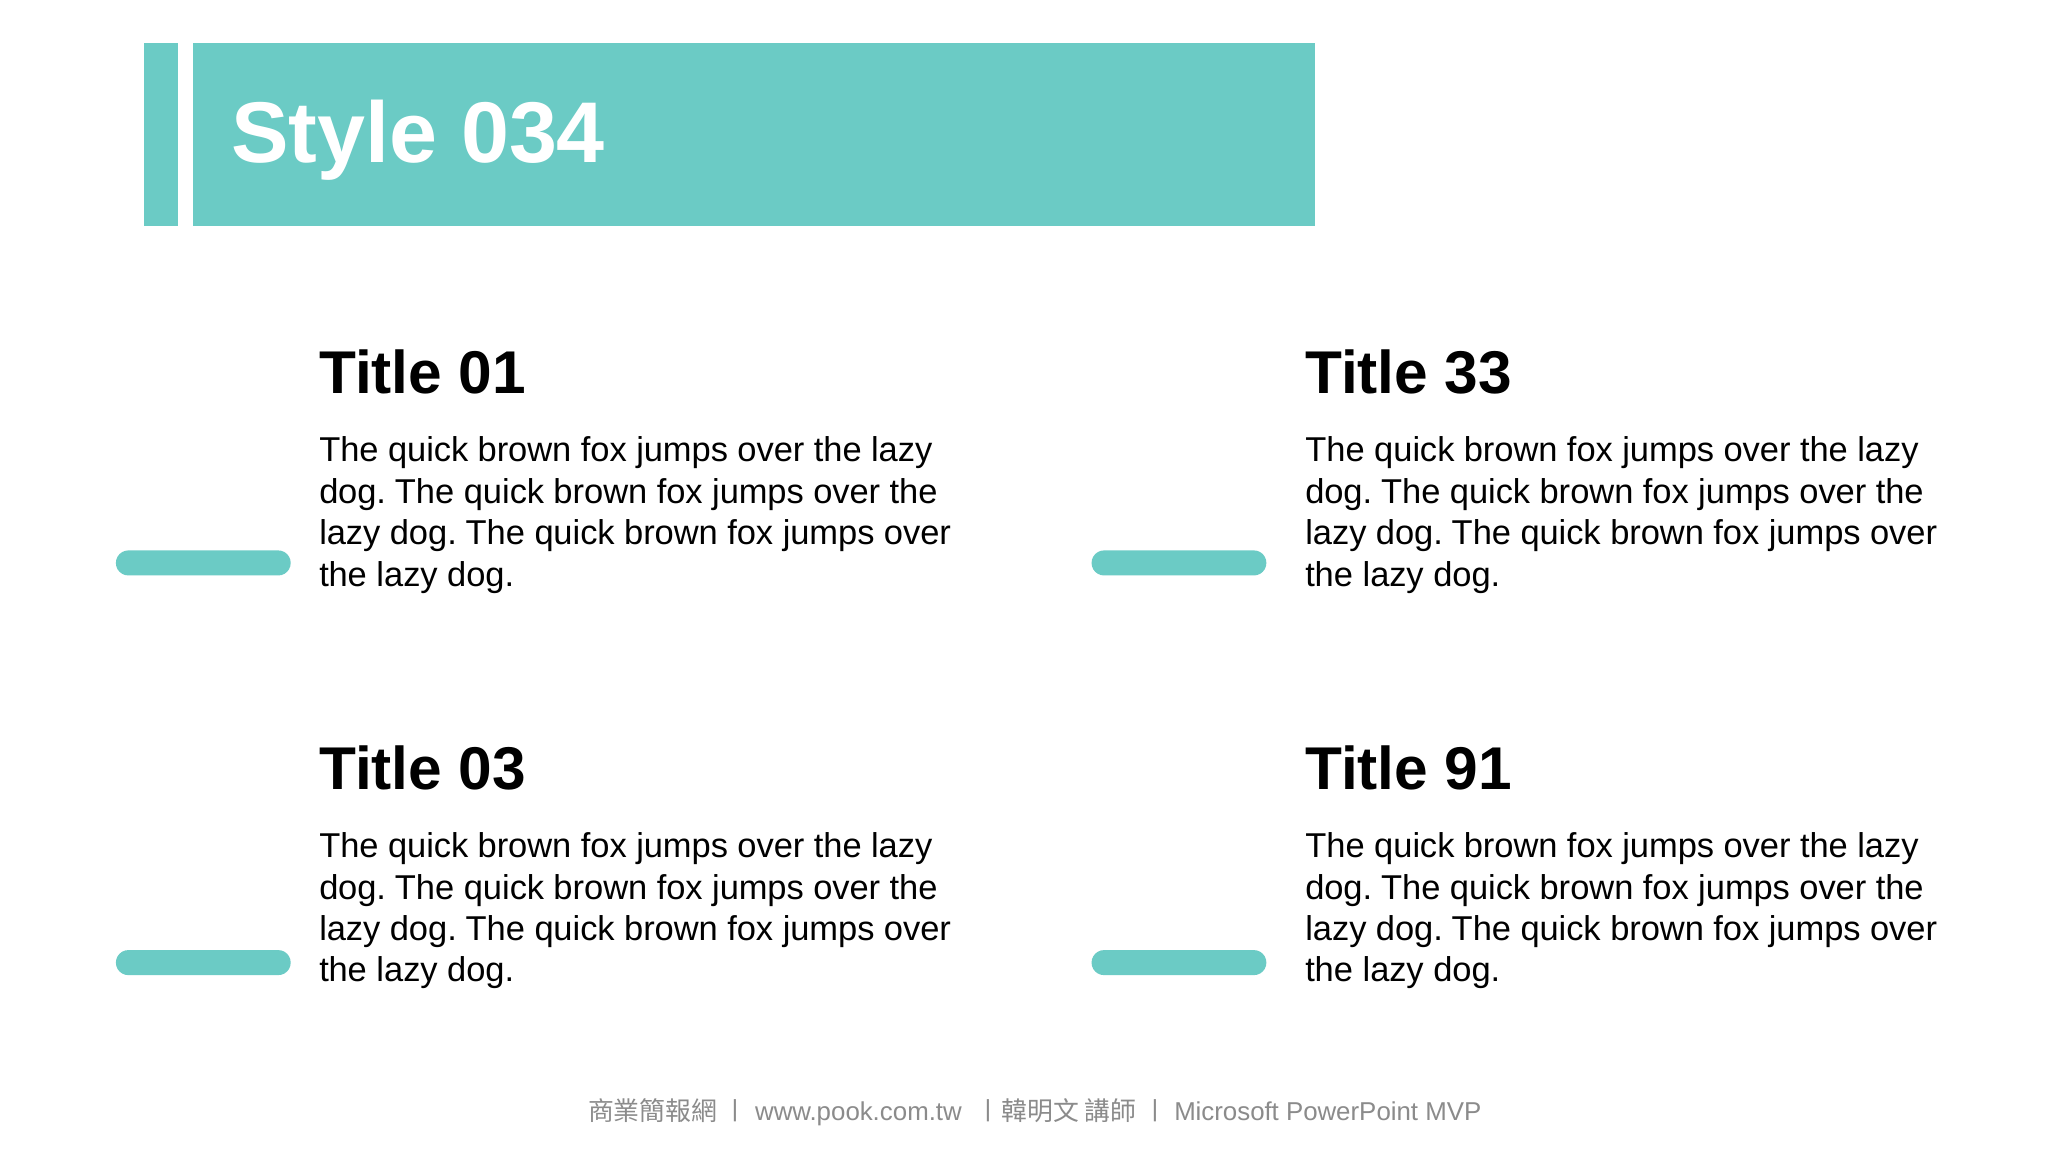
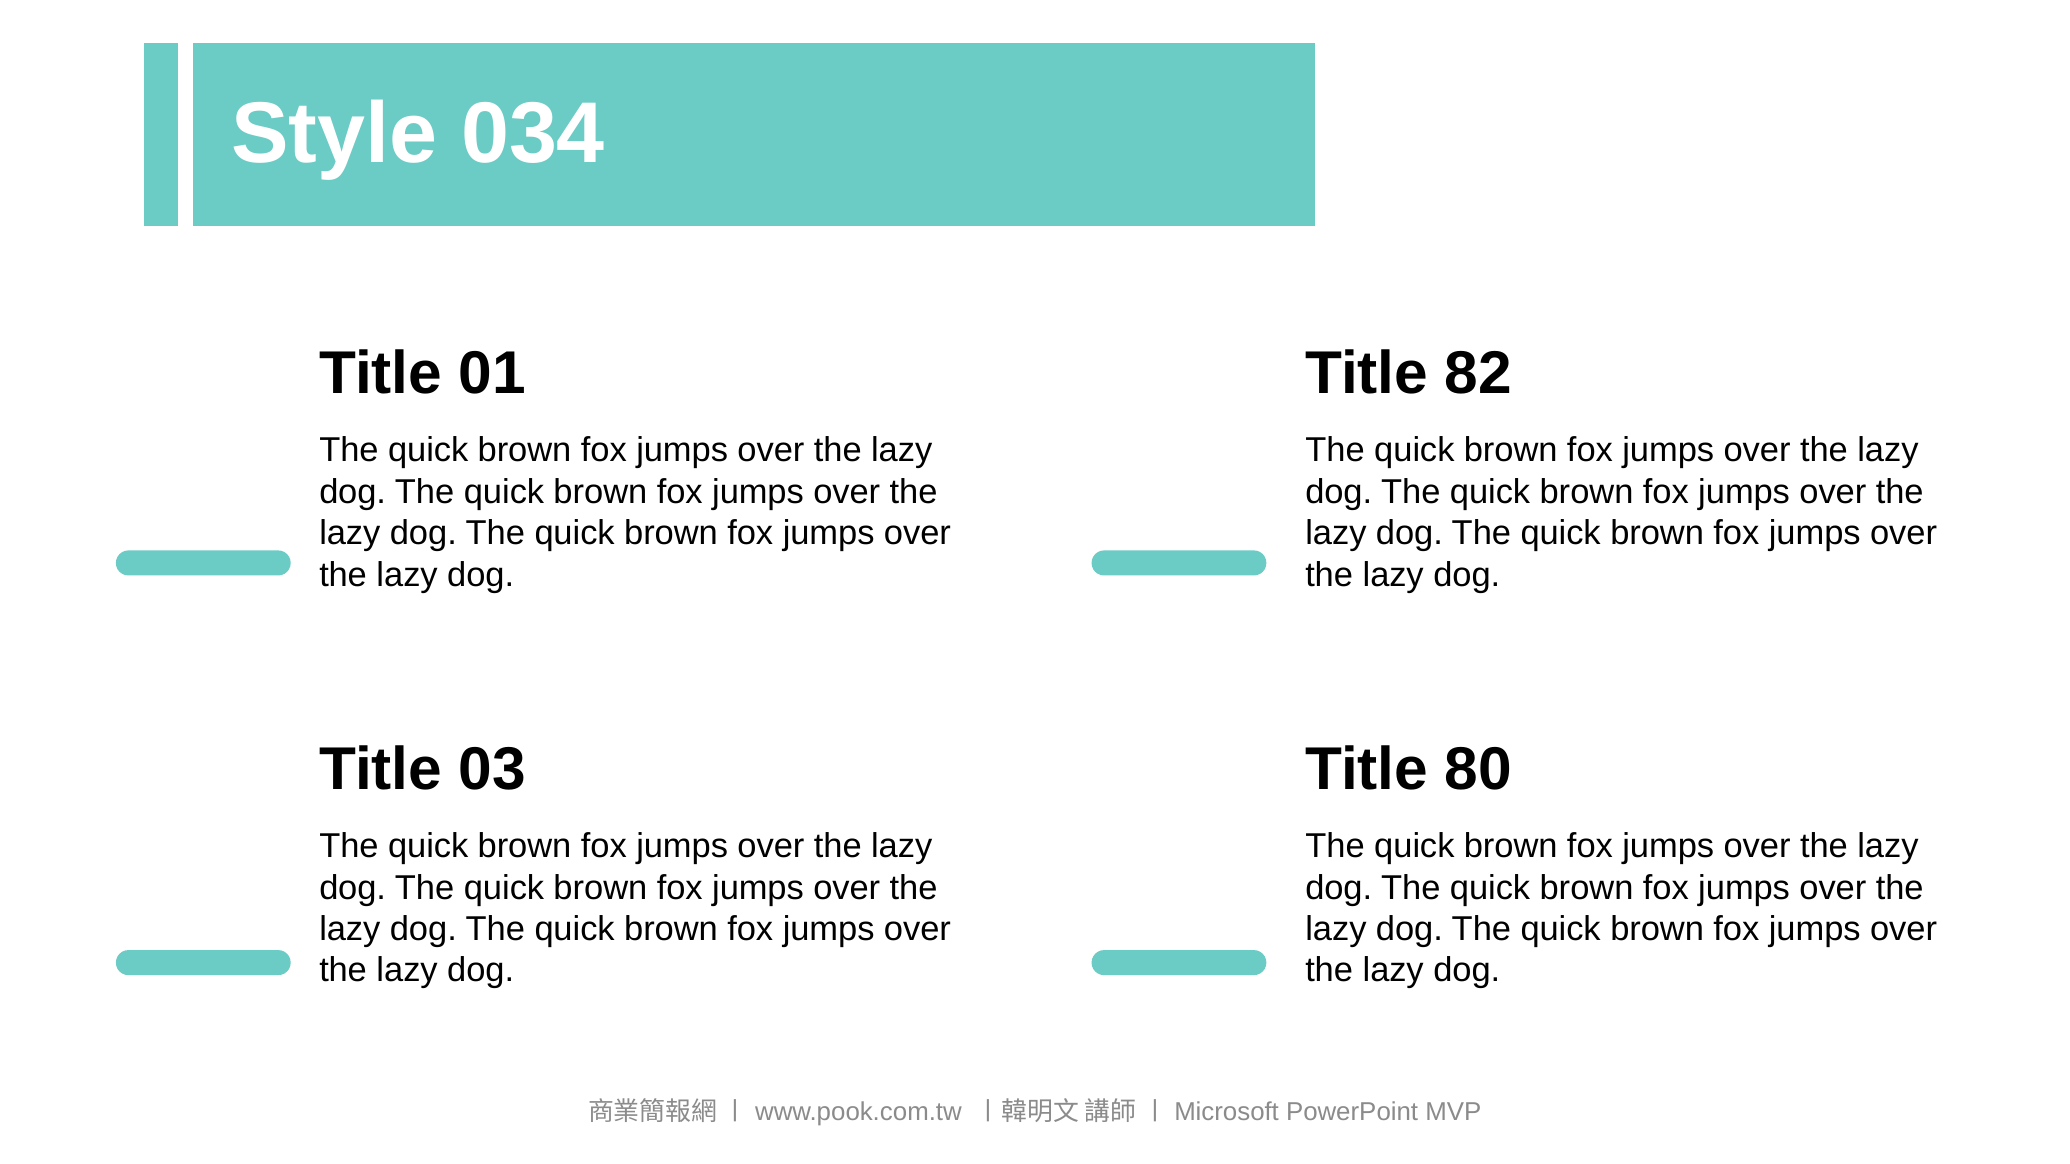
33: 33 -> 82 (1478, 374)
91: 91 -> 80 (1478, 770)
